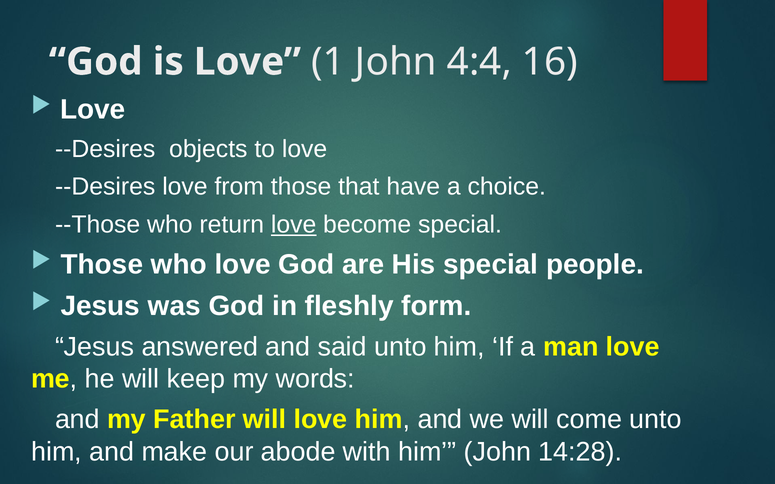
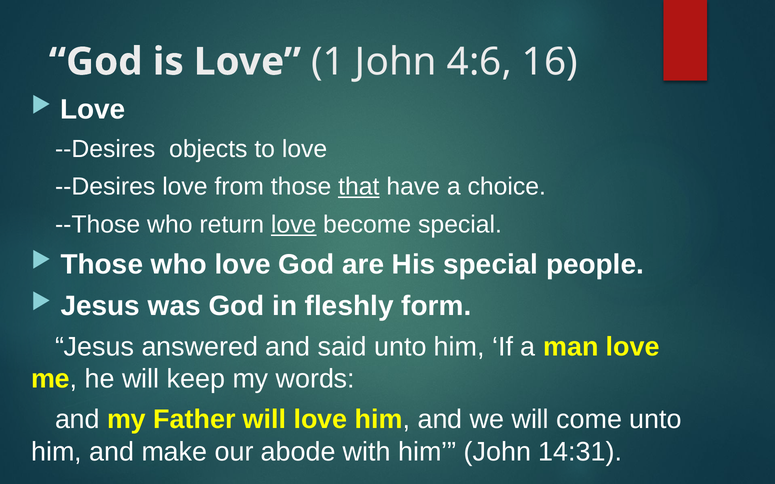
4:4: 4:4 -> 4:6 (479, 62)
that underline: none -> present (359, 187)
14:28: 14:28 -> 14:31 (580, 452)
